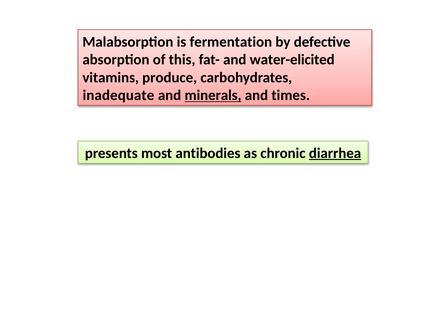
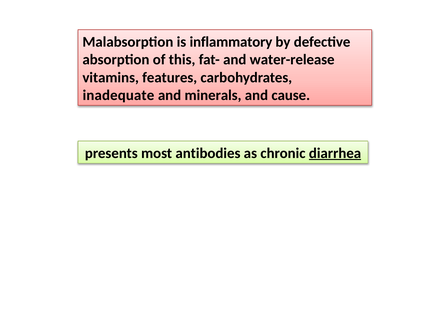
fermentation: fermentation -> inflammatory (231, 42)
water-elicited: water-elicited -> water-release (292, 60)
produce: produce -> features (170, 78)
minerals underline: present -> none (213, 95)
times: times -> cause (291, 95)
